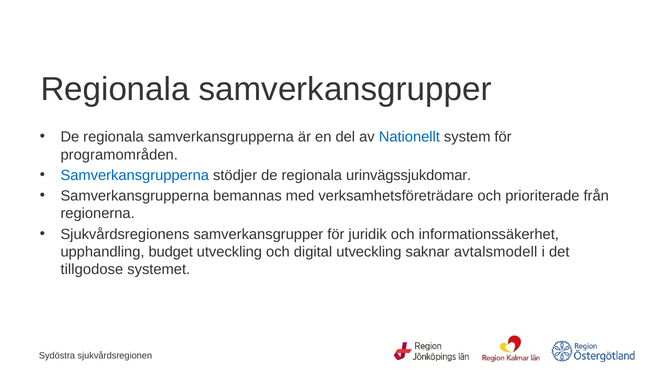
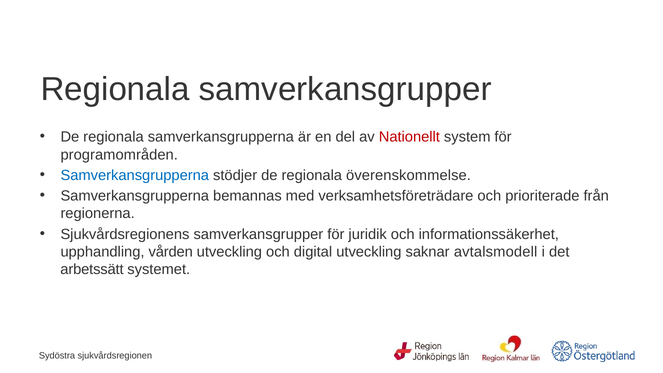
Nationellt colour: blue -> red (409, 137)
urinvägssjukdomar: urinvägssjukdomar -> överenskommelse (409, 175)
budget: budget -> vården (171, 252)
tillgodose: tillgodose -> arbetssätt (92, 270)
